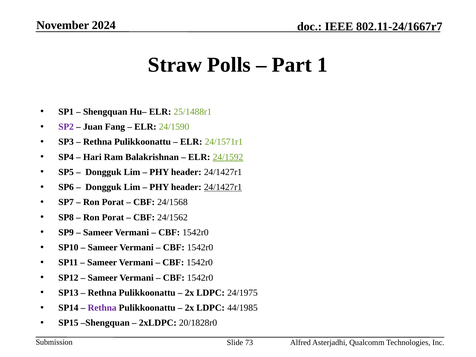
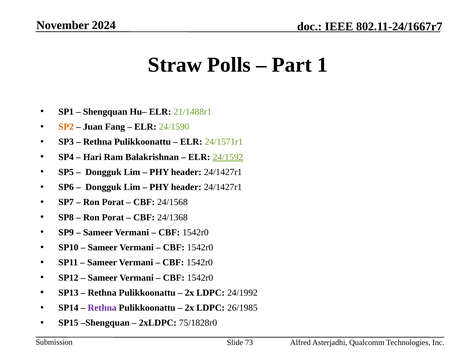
25/1488r1: 25/1488r1 -> 21/1488r1 (193, 112)
SP2 colour: purple -> orange (66, 127)
24/1427r1 underline: present -> none (223, 187)
24/1562: 24/1562 -> 24/1368 (172, 217)
24/1975: 24/1975 -> 24/1992 (242, 293)
44/1985: 44/1985 -> 26/1985 (242, 308)
20/1828r0: 20/1828r0 -> 75/1828r0 (198, 323)
